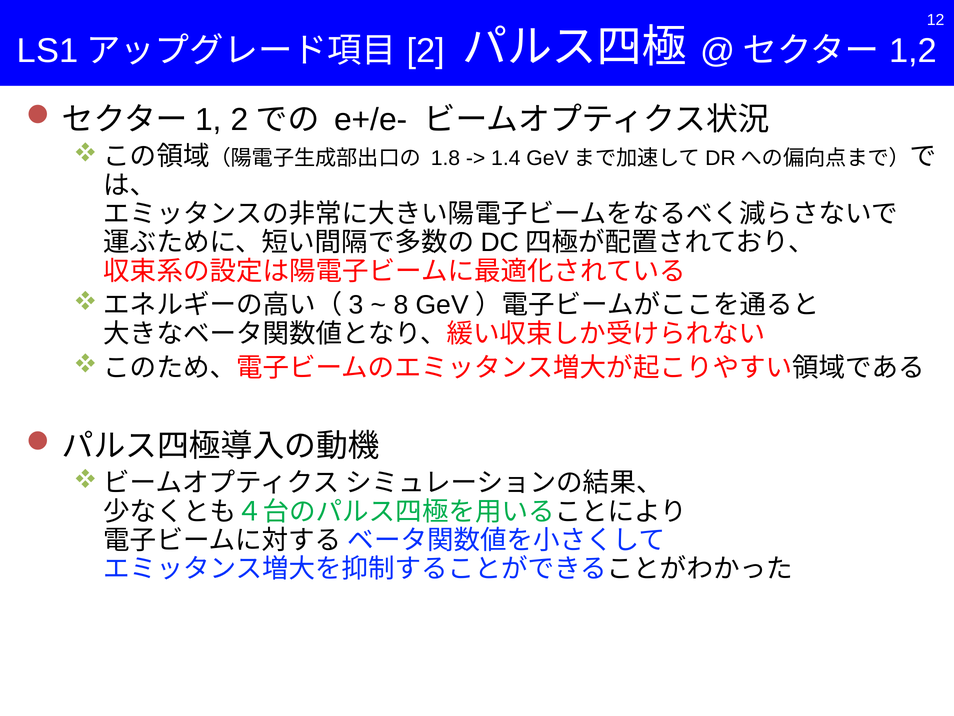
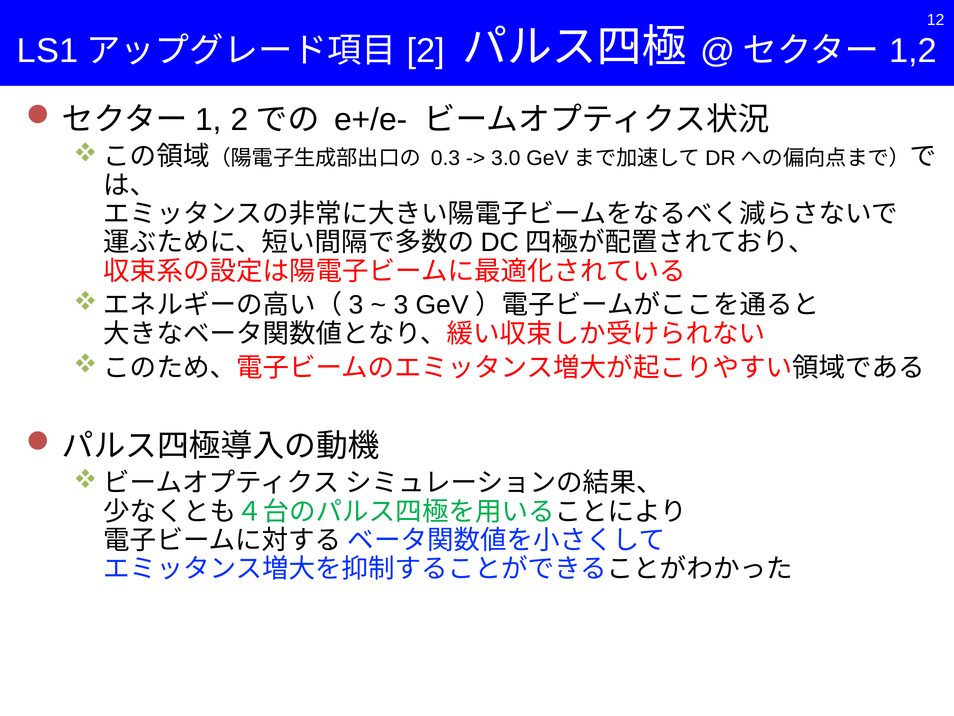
1.8: 1.8 -> 0.3 (445, 158)
1.4: 1.4 -> 3.0 (506, 158)
8: 8 -> 3 (401, 305)
